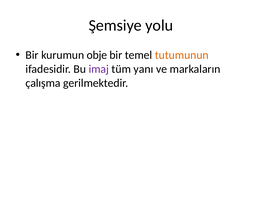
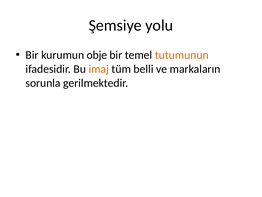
imaj colour: purple -> orange (99, 69)
yanı: yanı -> belli (144, 69)
çalışma: çalışma -> sorunla (43, 83)
